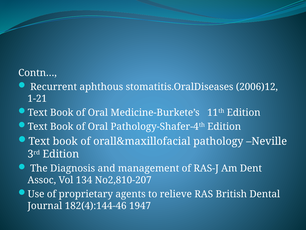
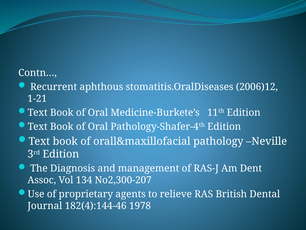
No2,810-207: No2,810-207 -> No2,300-207 (123, 180)
1947: 1947 -> 1978 (140, 205)
